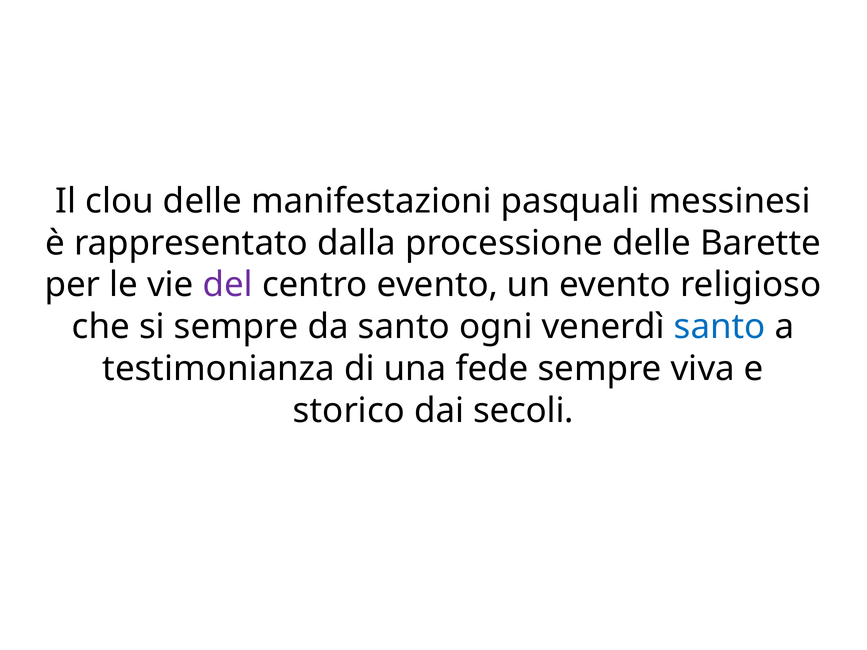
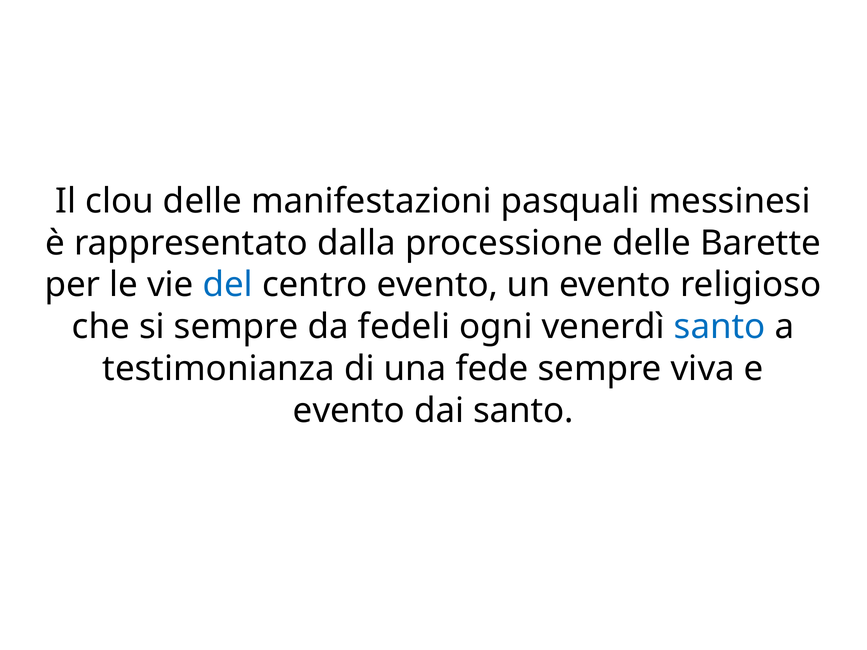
del colour: purple -> blue (228, 285)
da santo: santo -> fedeli (404, 327)
storico: storico -> evento (349, 411)
dai secoli: secoli -> santo (523, 411)
